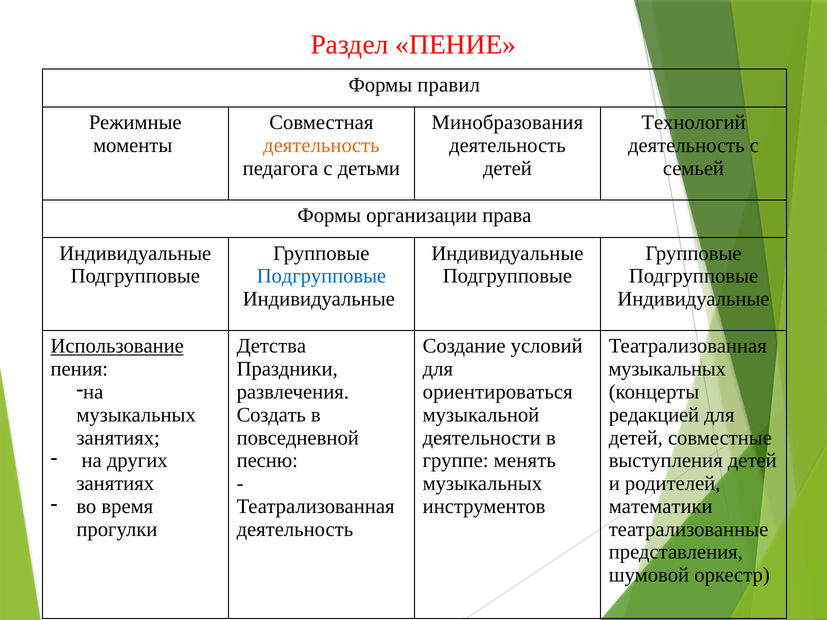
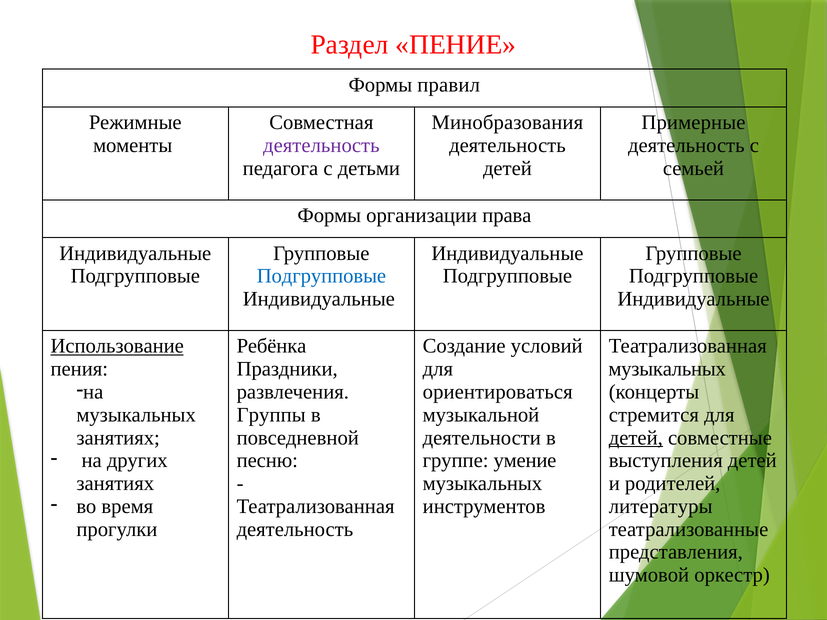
Технологий: Технологий -> Примерные (693, 123)
деятельность colour: orange -> purple (321, 146)
Детства: Детства -> Ребёнка (271, 346)
Создать: Создать -> Группы (271, 415)
редакцией: редакцией -> стремится (654, 415)
детей underline: none -> present (636, 438)
менять: менять -> умение (525, 461)
математики: математики -> литературы (661, 507)
